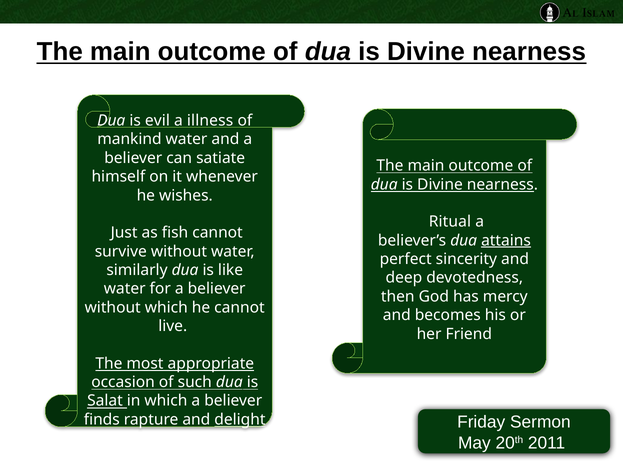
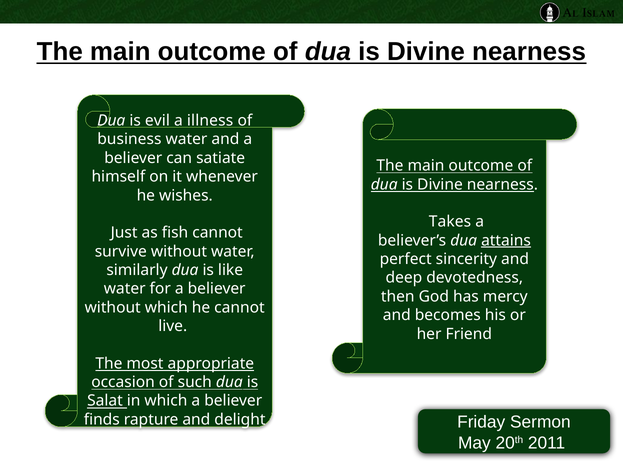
mankind: mankind -> business (129, 139)
Ritual: Ritual -> Takes (450, 222)
delight underline: present -> none (240, 420)
